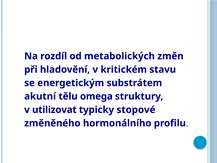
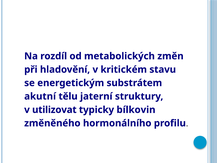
omega: omega -> jaterní (96, 96)
stopové: stopové -> bílkovin (136, 110)
